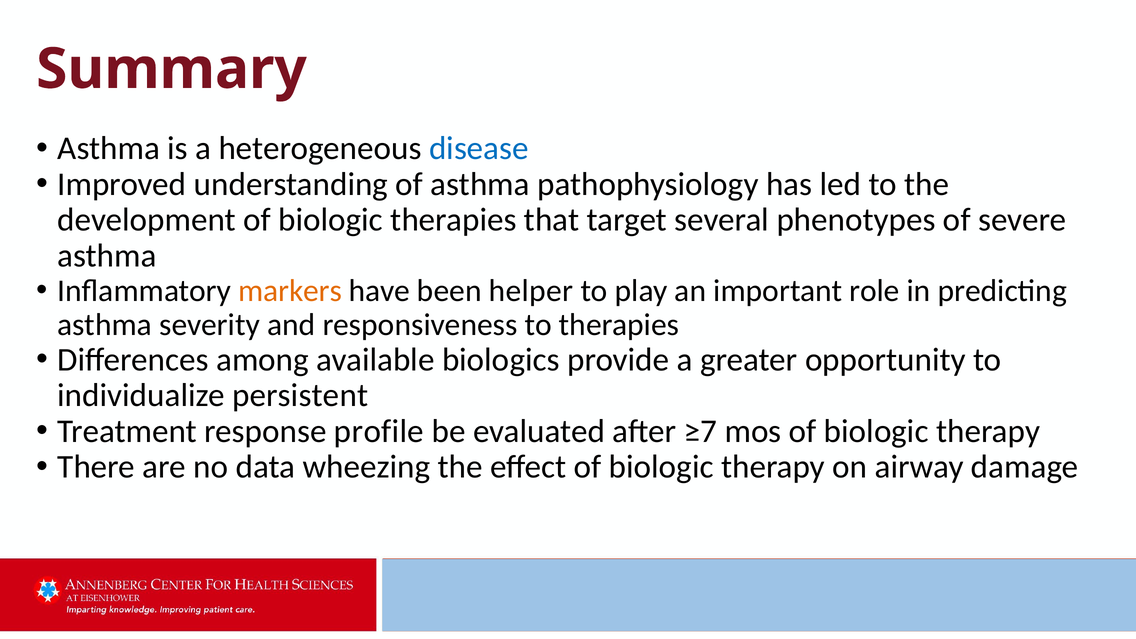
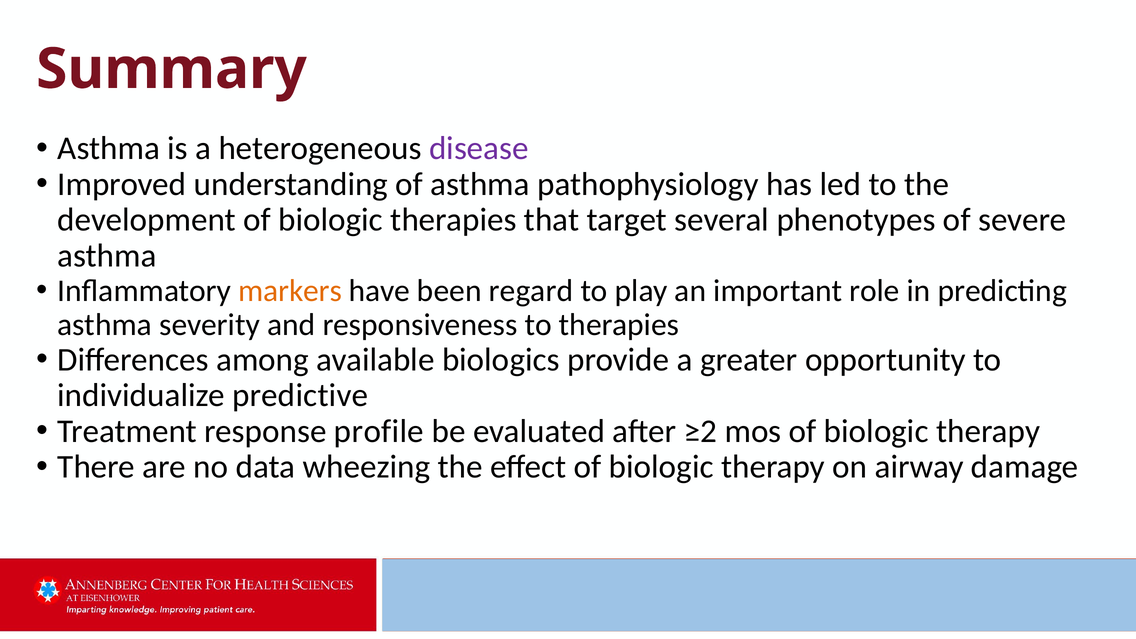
disease colour: blue -> purple (479, 148)
helper: helper -> regard (531, 291)
persistent: persistent -> predictive (300, 396)
≥7: ≥7 -> ≥2 (701, 431)
